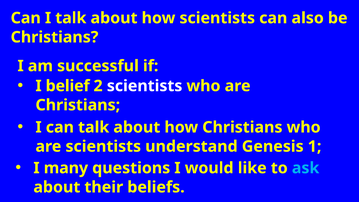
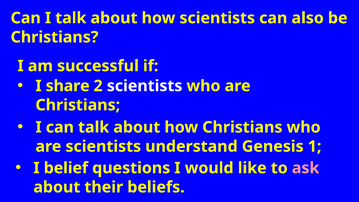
belief: belief -> share (68, 86)
many: many -> belief (66, 168)
ask colour: light blue -> pink (306, 168)
